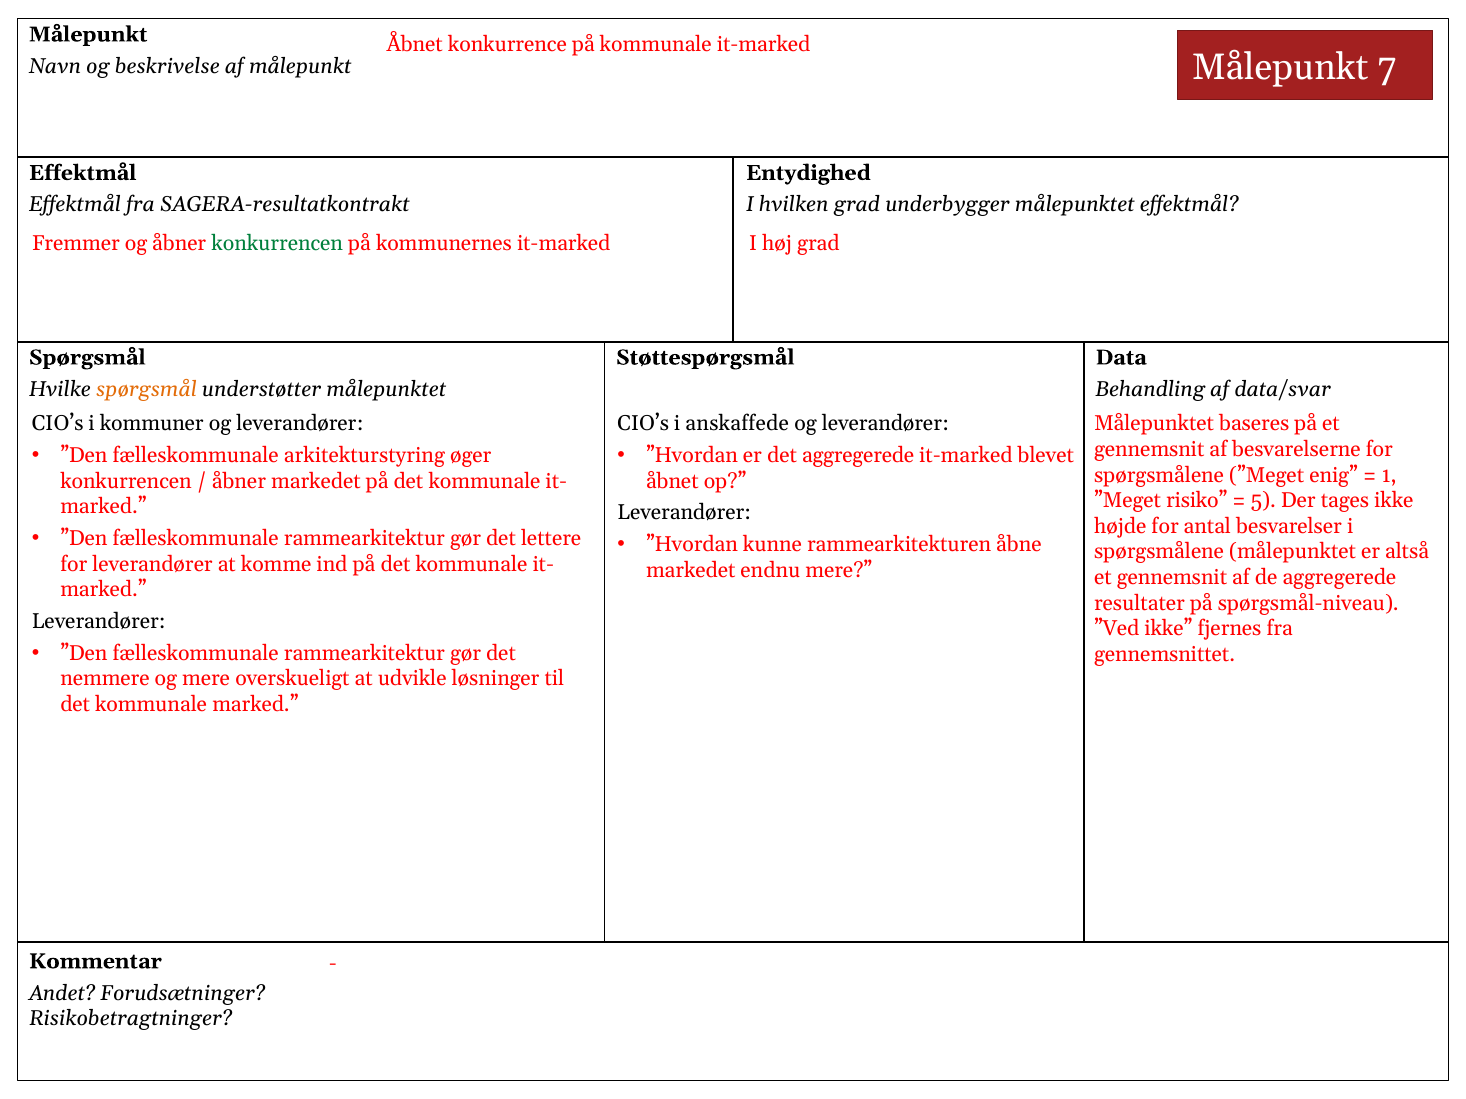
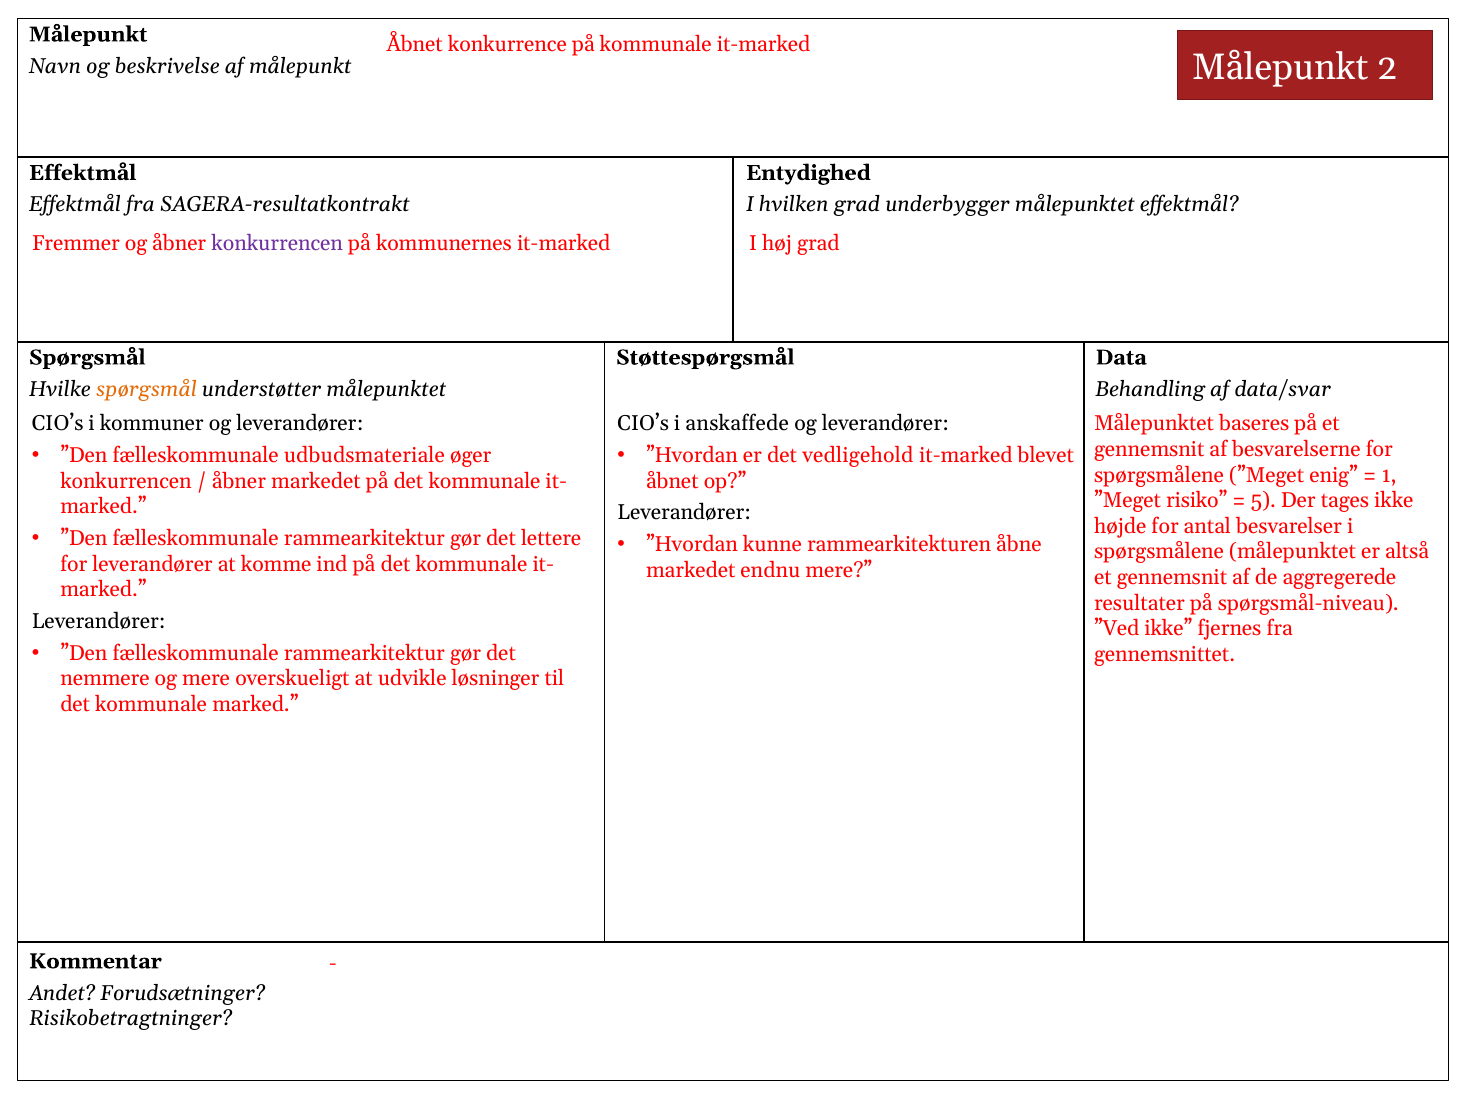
7: 7 -> 2 (1387, 67)
konkurrencen colour: green -> purple (277, 244)
arkitekturstyring: arkitekturstyring -> udbudsmateriale (364, 456)
det aggregerede: aggregerede -> vedligehold (858, 456)
